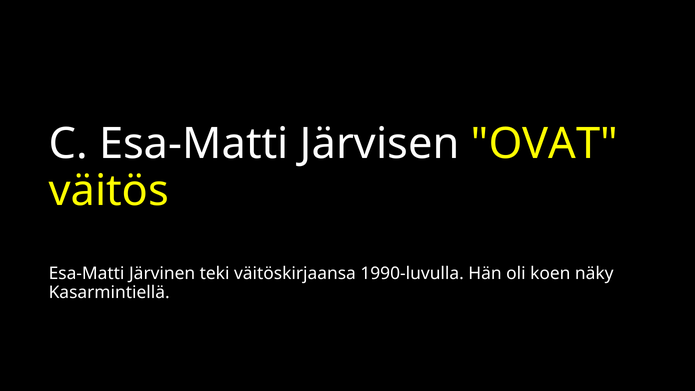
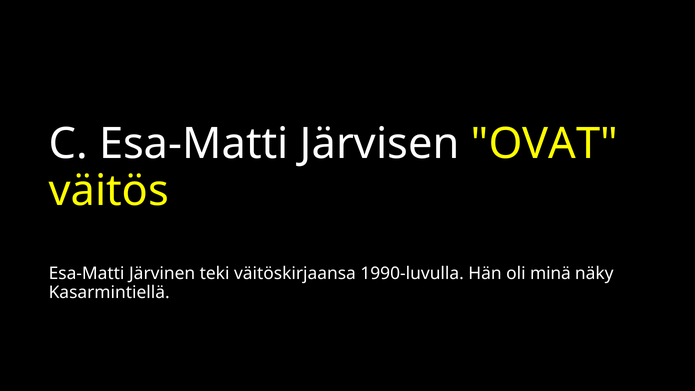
koen: koen -> minä (550, 274)
